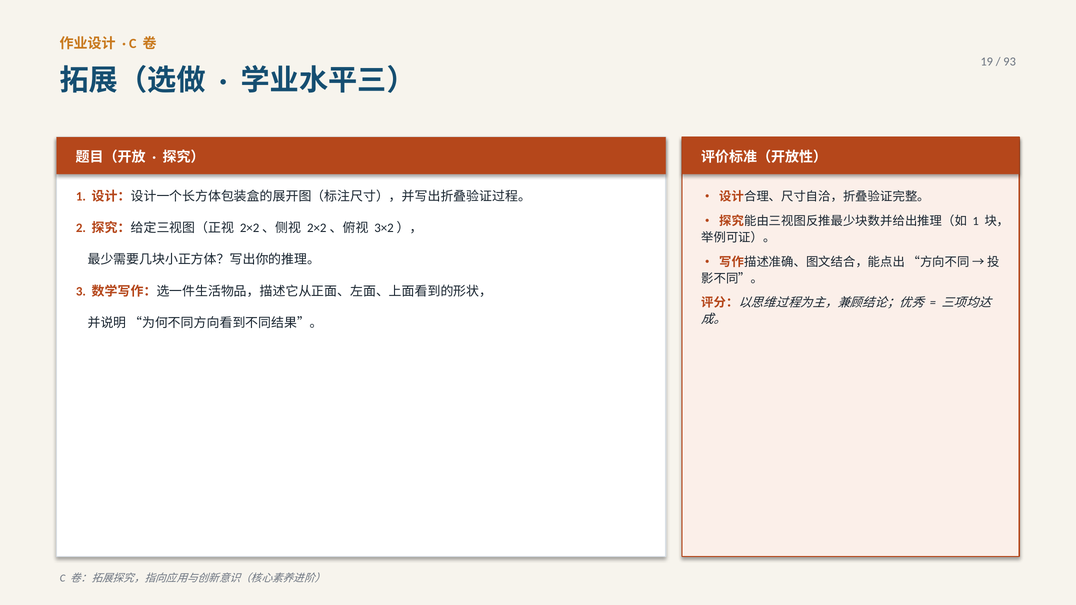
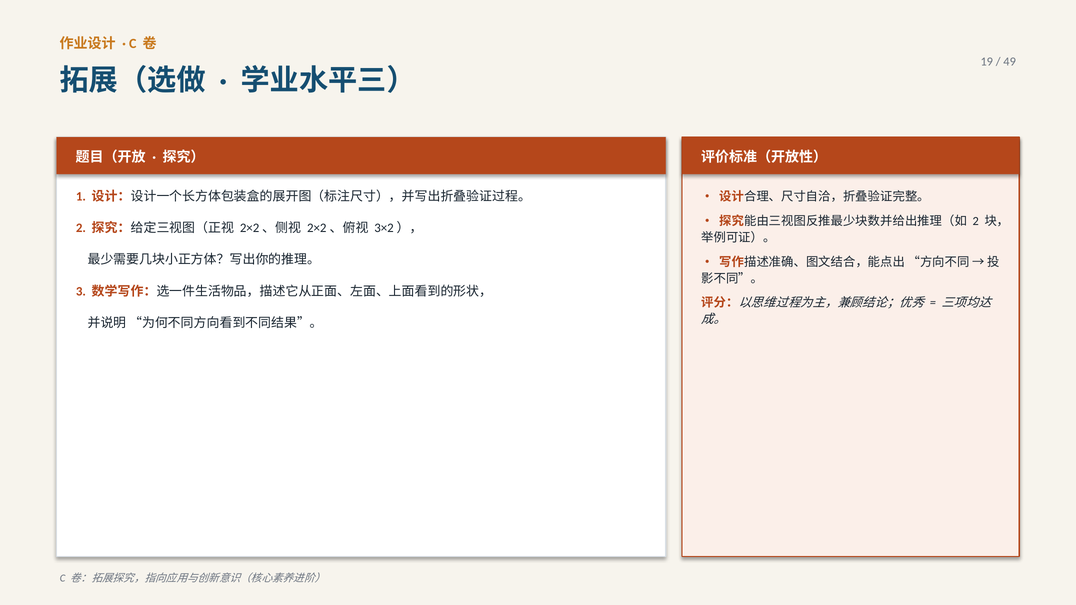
93: 93 -> 49 (1010, 62)
1: 1 -> 2 (976, 221)
